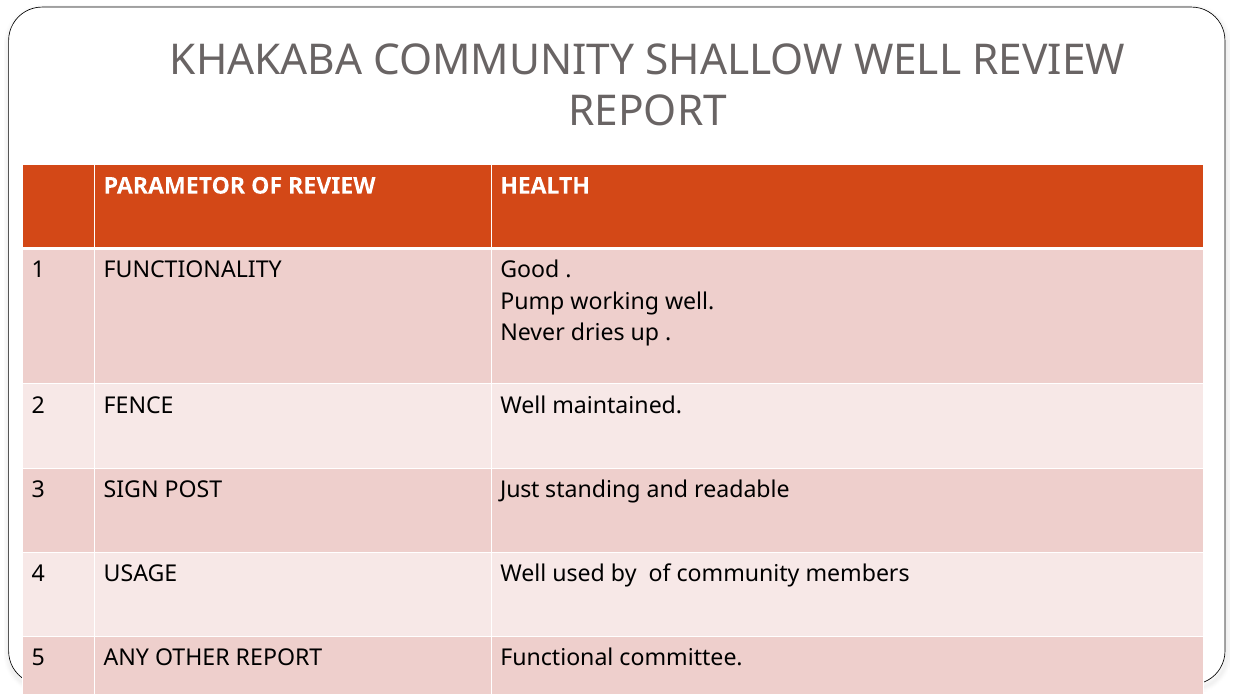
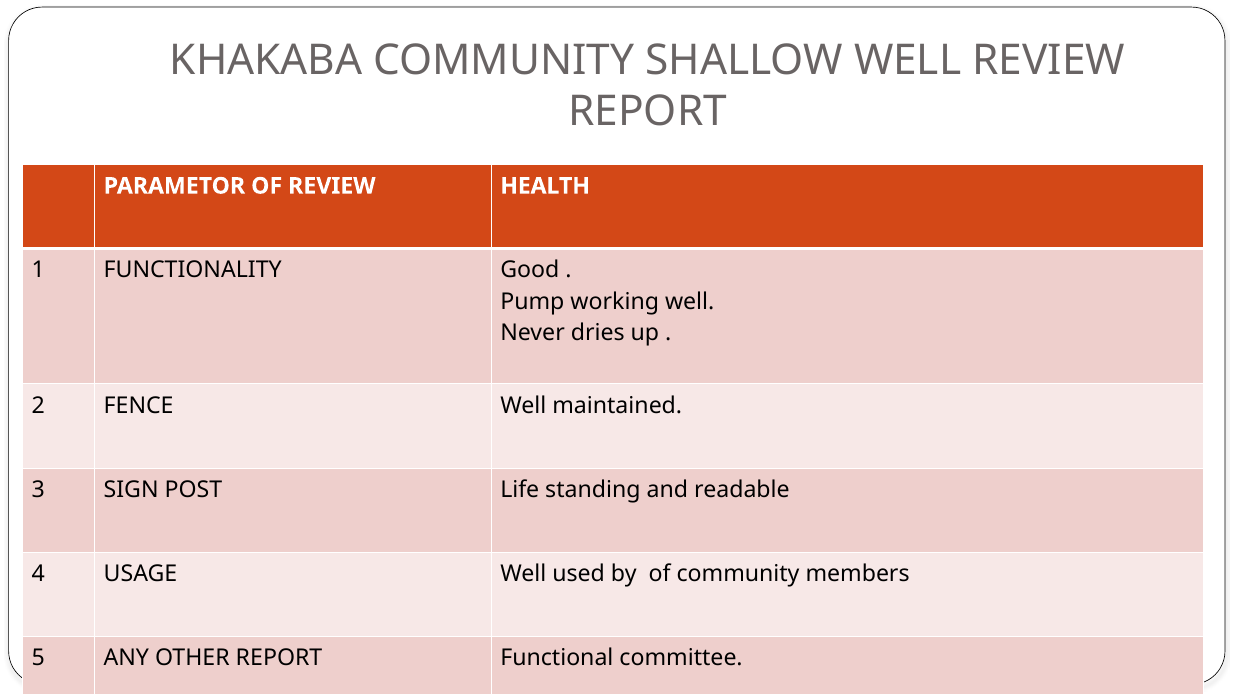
Just: Just -> Life (520, 490)
